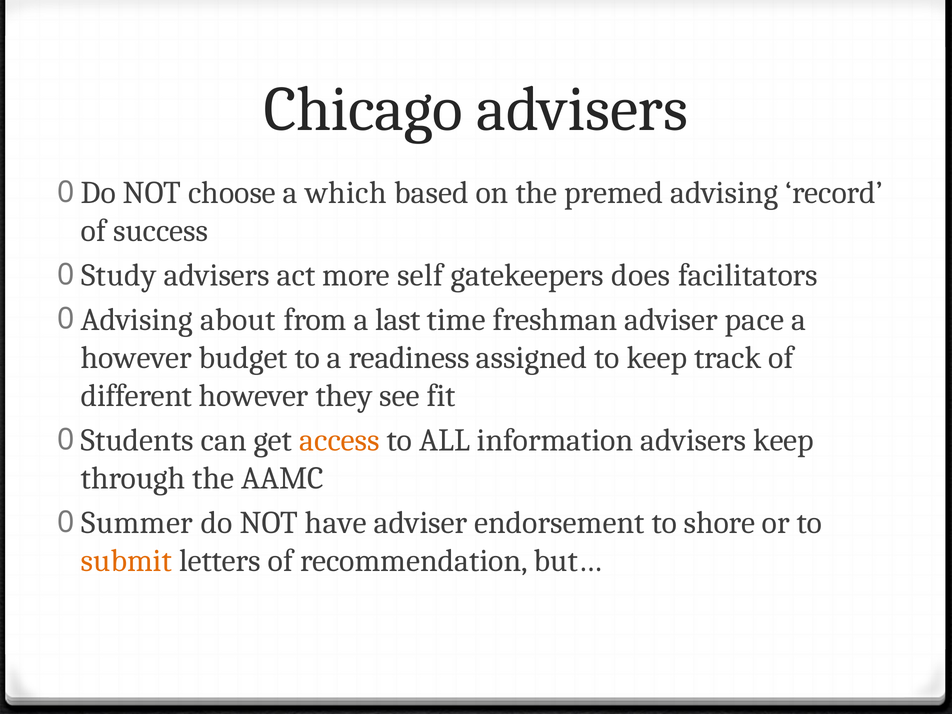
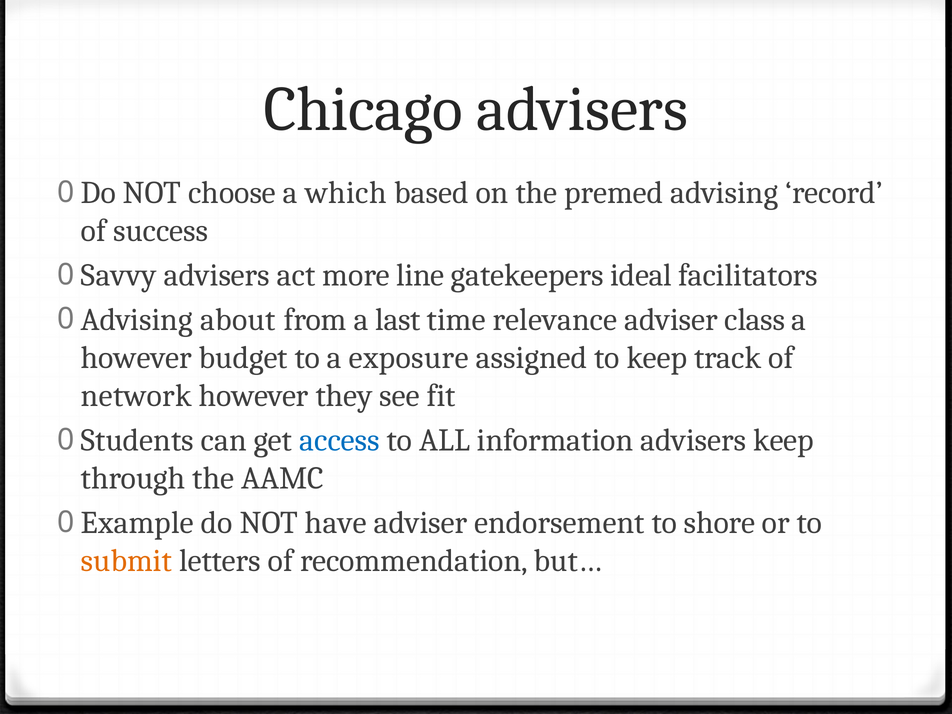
Study: Study -> Savvy (119, 275)
self: self -> line (420, 275)
does: does -> ideal (641, 275)
freshman: freshman -> relevance (555, 320)
pace: pace -> class (755, 320)
readiness: readiness -> exposure (409, 358)
different: different -> network (136, 396)
access colour: orange -> blue (340, 440)
Summer: Summer -> Example (137, 523)
